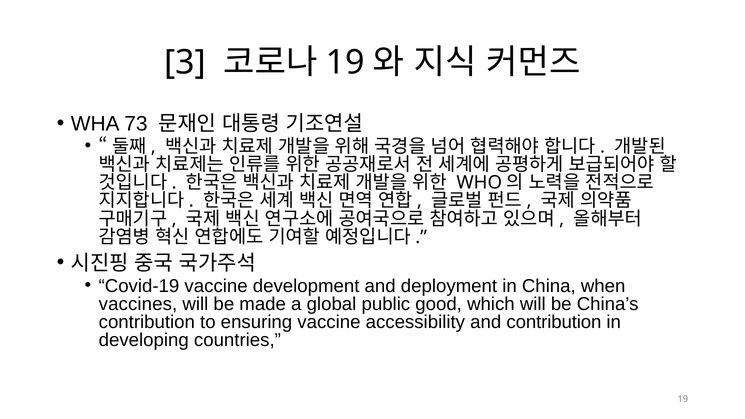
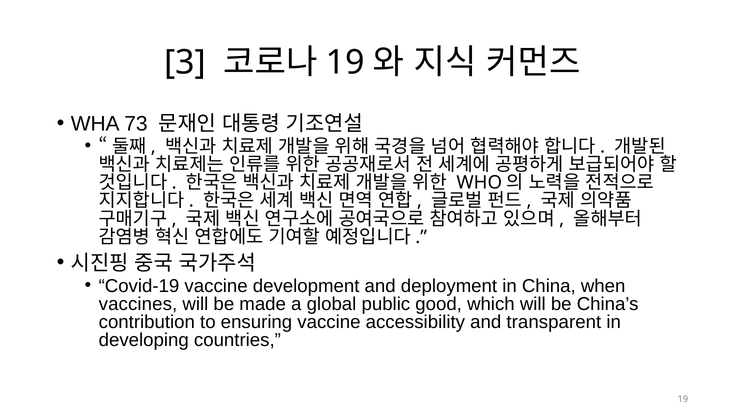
and contribution: contribution -> transparent (554, 322)
